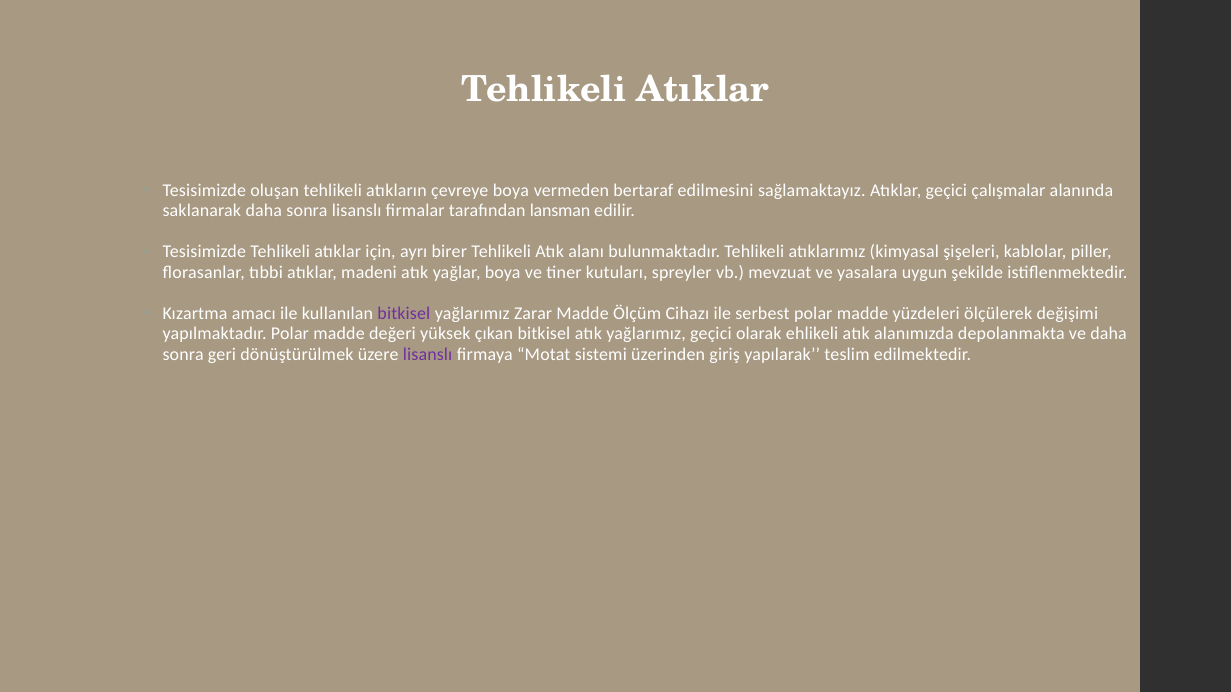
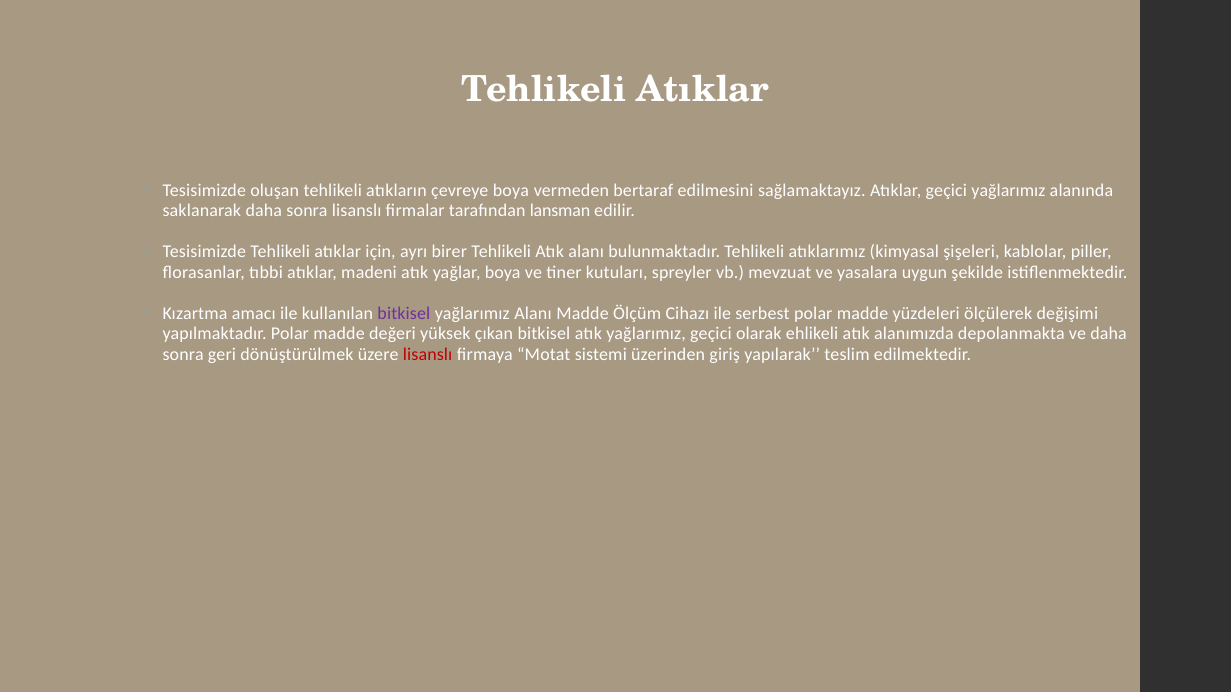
geçici çalışmalar: çalışmalar -> yağlarımız (1008, 191)
yağlarımız Zarar: Zarar -> Alanı (533, 314)
lisanslı colour: purple -> red (428, 355)
